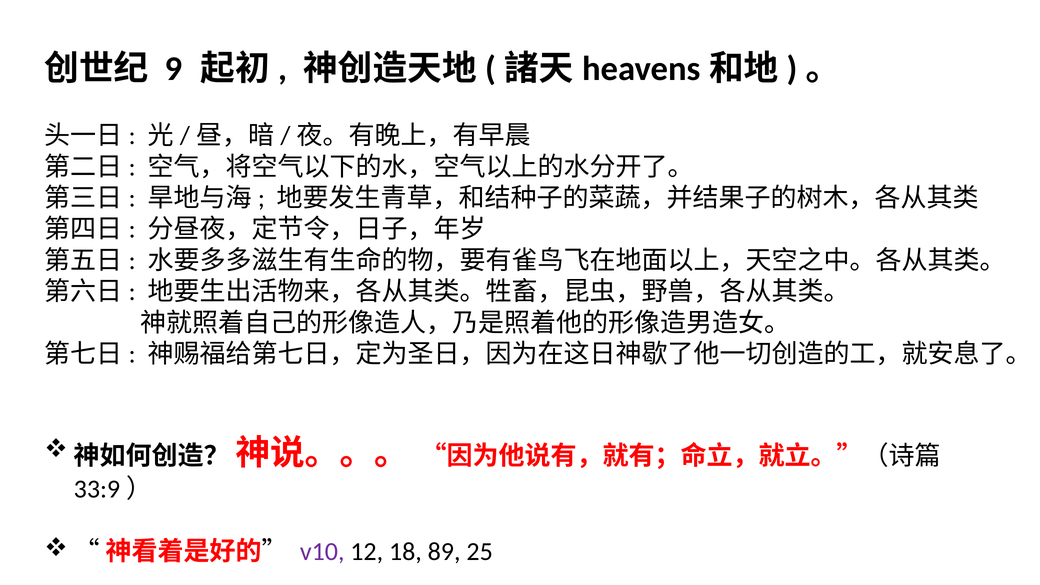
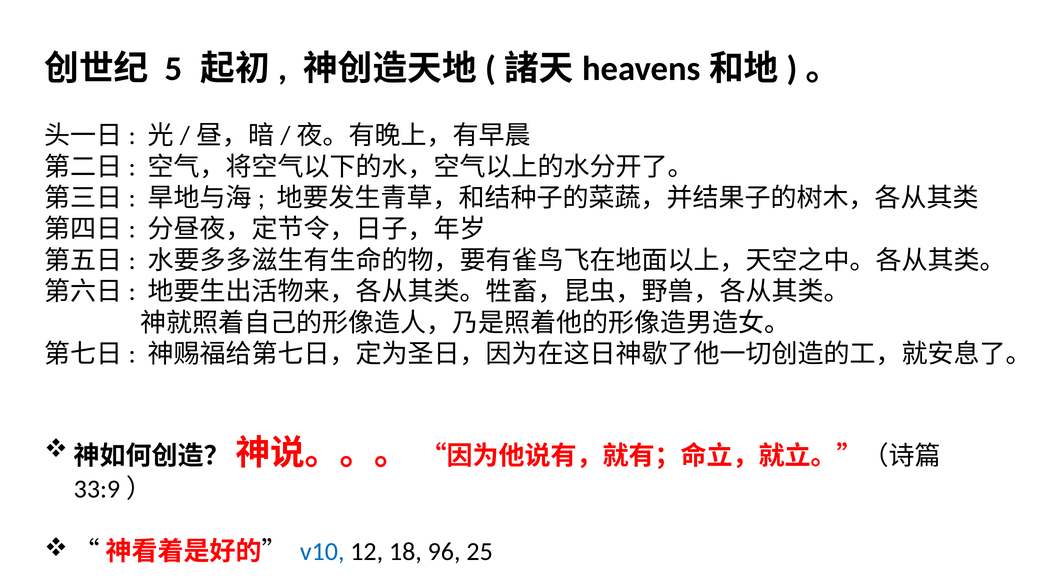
9: 9 -> 5 (173, 69)
v10 colour: purple -> blue (322, 552)
89: 89 -> 96 (444, 552)
